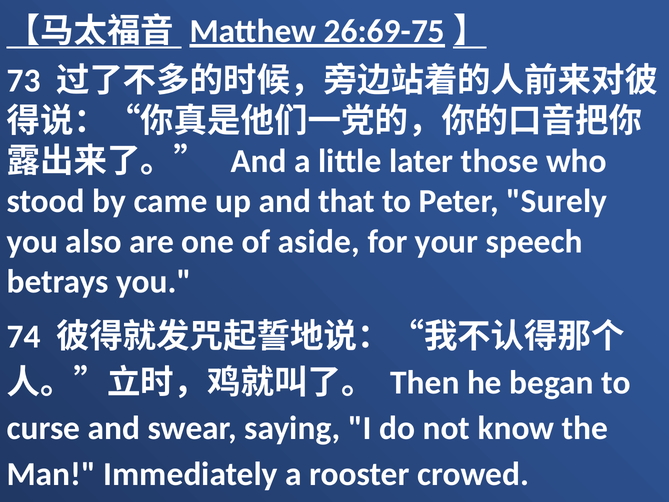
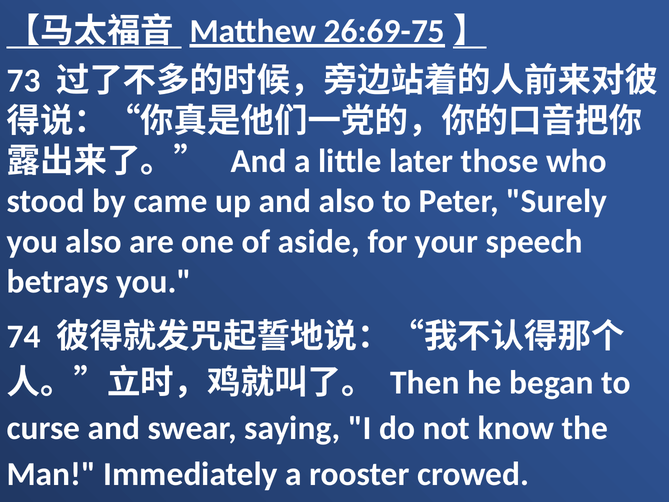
and that: that -> also (347, 201)
